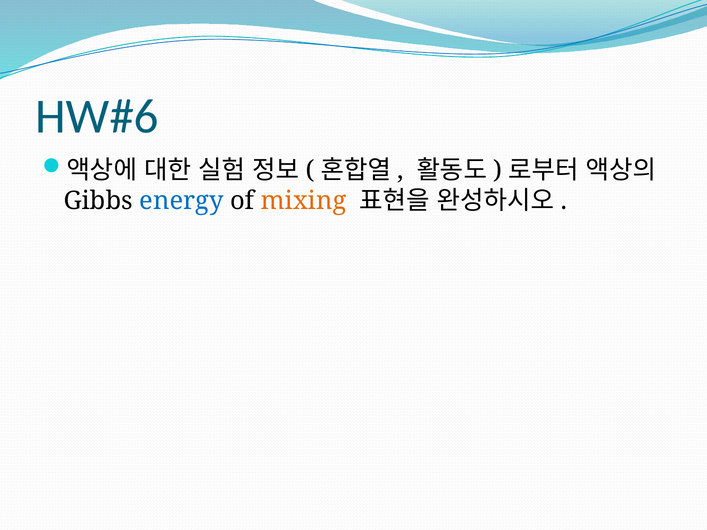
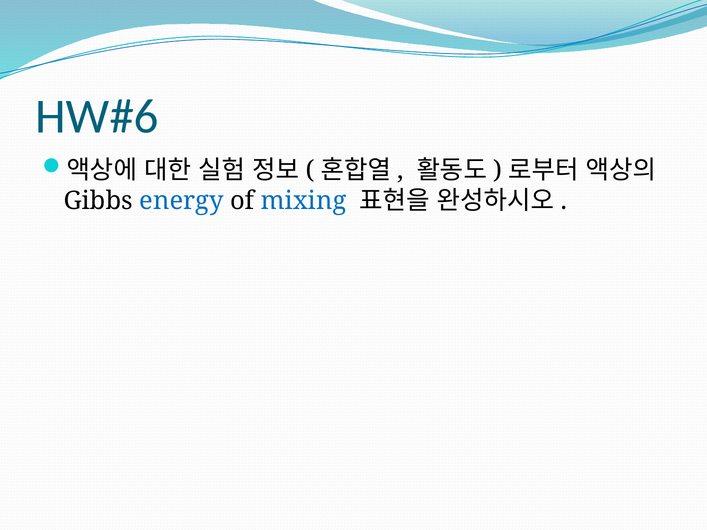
mixing colour: orange -> blue (304, 201)
